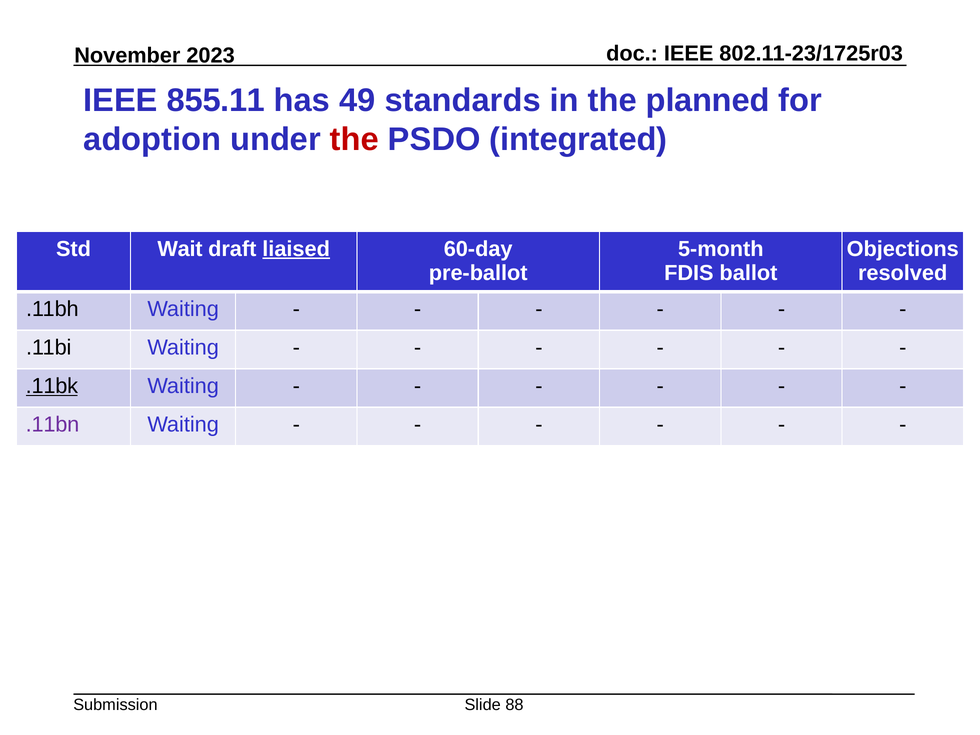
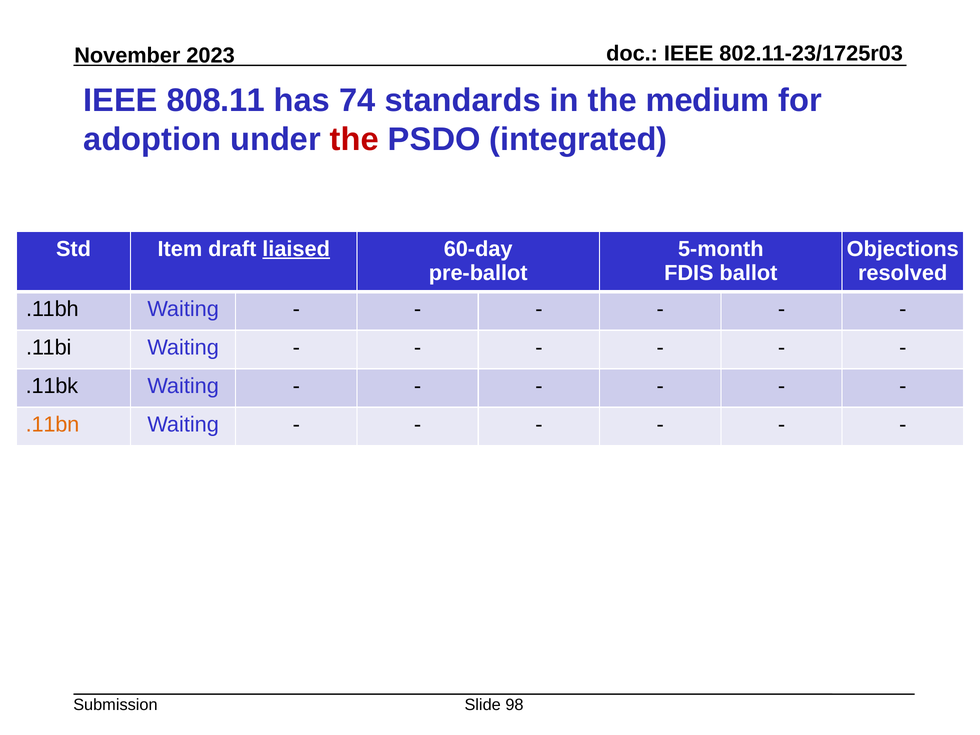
855.11: 855.11 -> 808.11 (216, 100)
49: 49 -> 74 (357, 100)
planned: planned -> medium (708, 100)
Wait: Wait -> Item (180, 249)
.11bk underline: present -> none (52, 386)
.11bn colour: purple -> orange (53, 425)
88: 88 -> 98 (514, 705)
